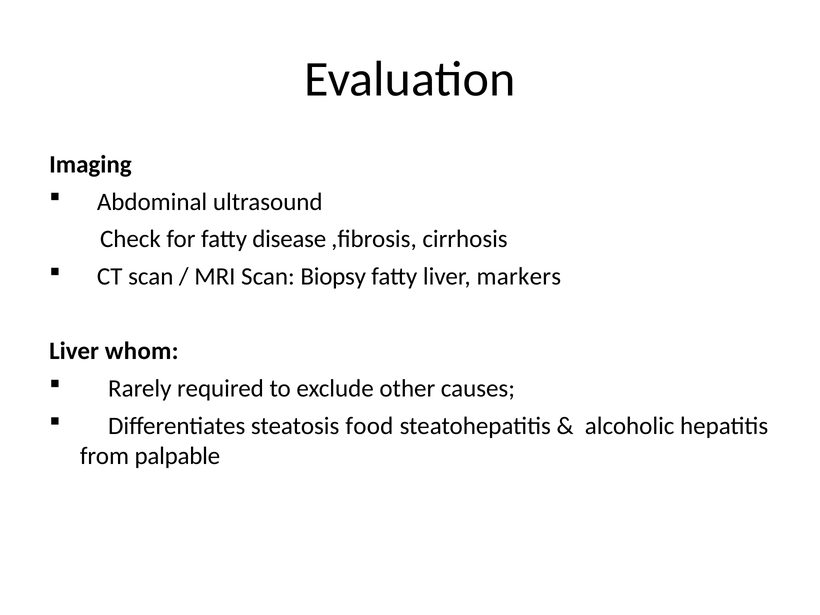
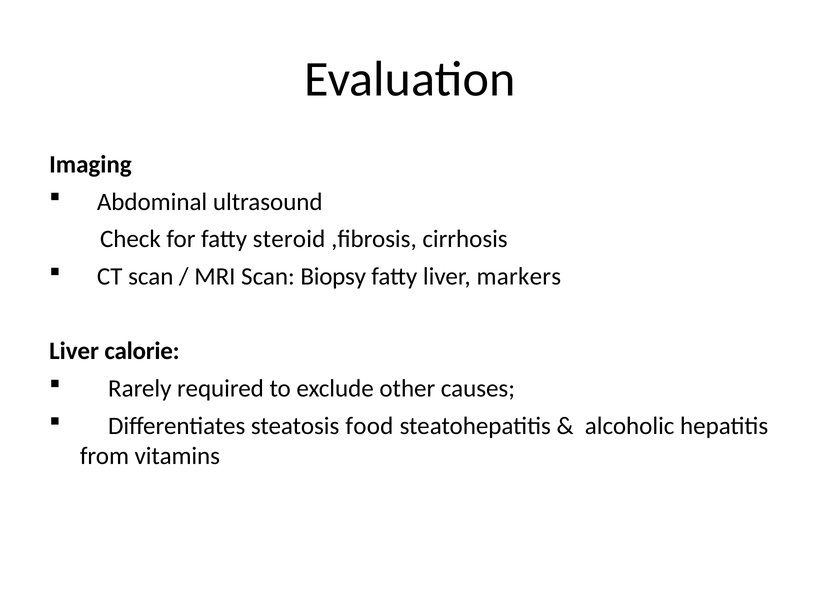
disease: disease -> steroid (289, 239)
whom: whom -> calorie (142, 351)
palpable: palpable -> vitamins (177, 456)
